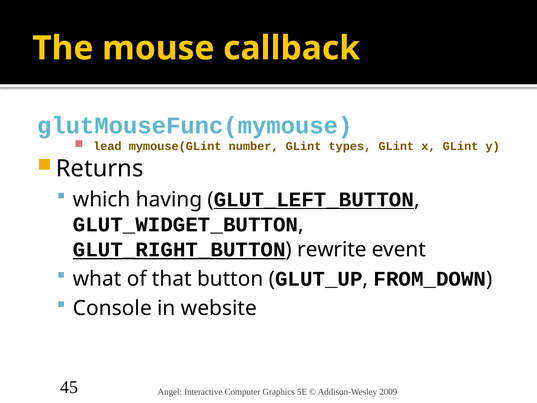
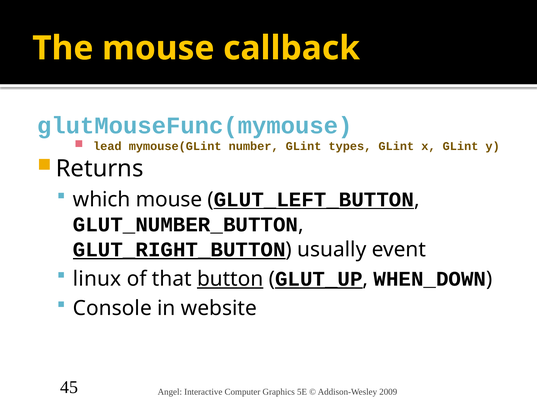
which having: having -> mouse (169, 199)
GLUT_WIDGET_BUTTON: GLUT_WIDGET_BUTTON -> GLUT_NUMBER_BUTTON (186, 224)
rewrite: rewrite -> usually (332, 250)
what: what -> linux (97, 279)
button underline: none -> present (230, 279)
GLUT_UP underline: none -> present (319, 279)
FROM_DOWN: FROM_DOWN -> WHEN_DOWN (430, 279)
